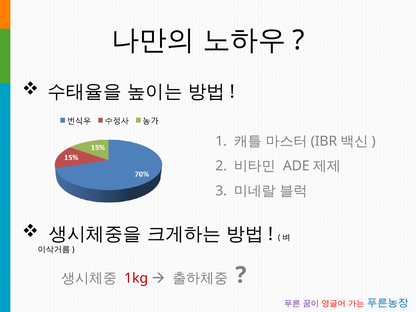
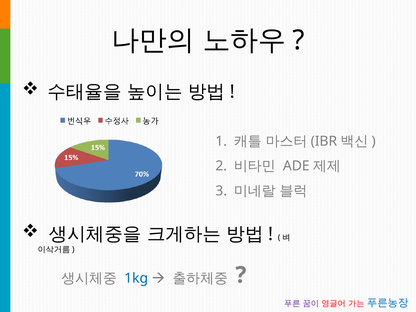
1kg colour: red -> blue (136, 278)
